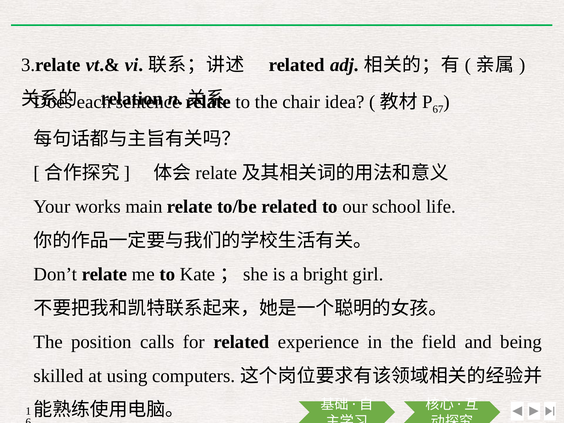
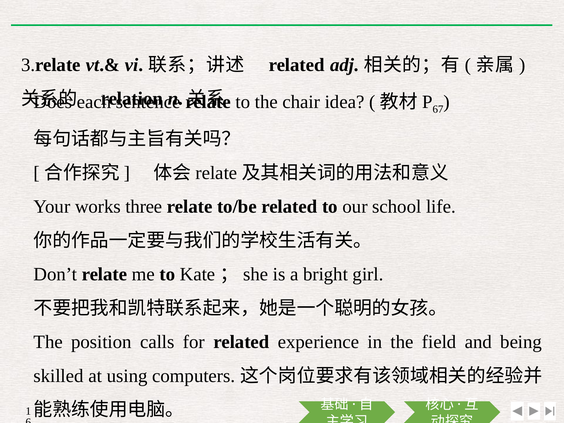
main: main -> three (144, 207)
